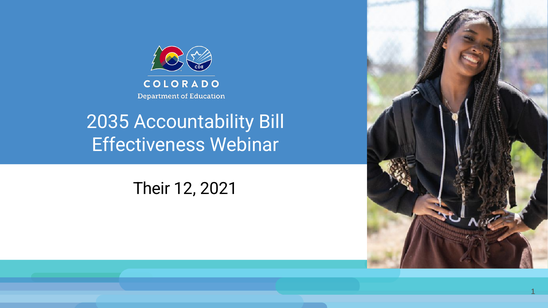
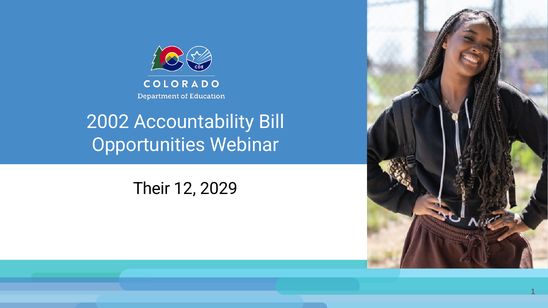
2035: 2035 -> 2002 (108, 122)
Effectiveness: Effectiveness -> Opportunities (149, 145)
2021: 2021 -> 2029 (219, 189)
